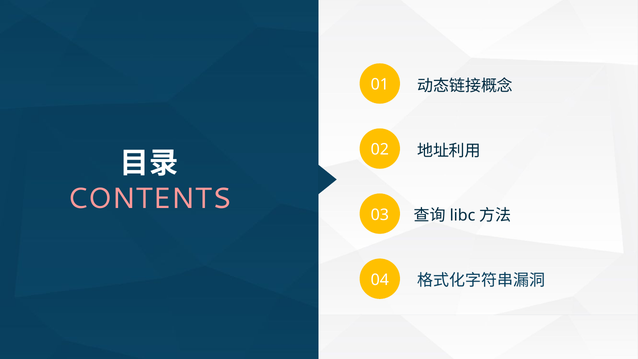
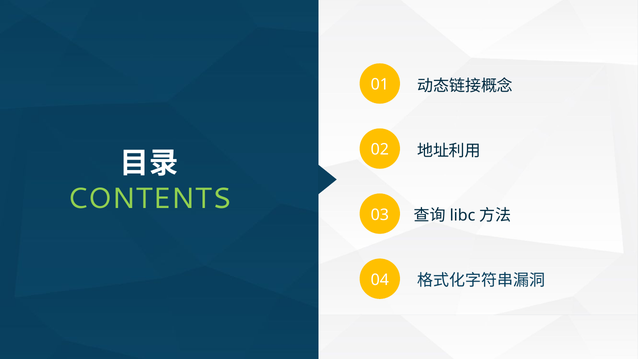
CONTENTS colour: pink -> light green (149, 199)
